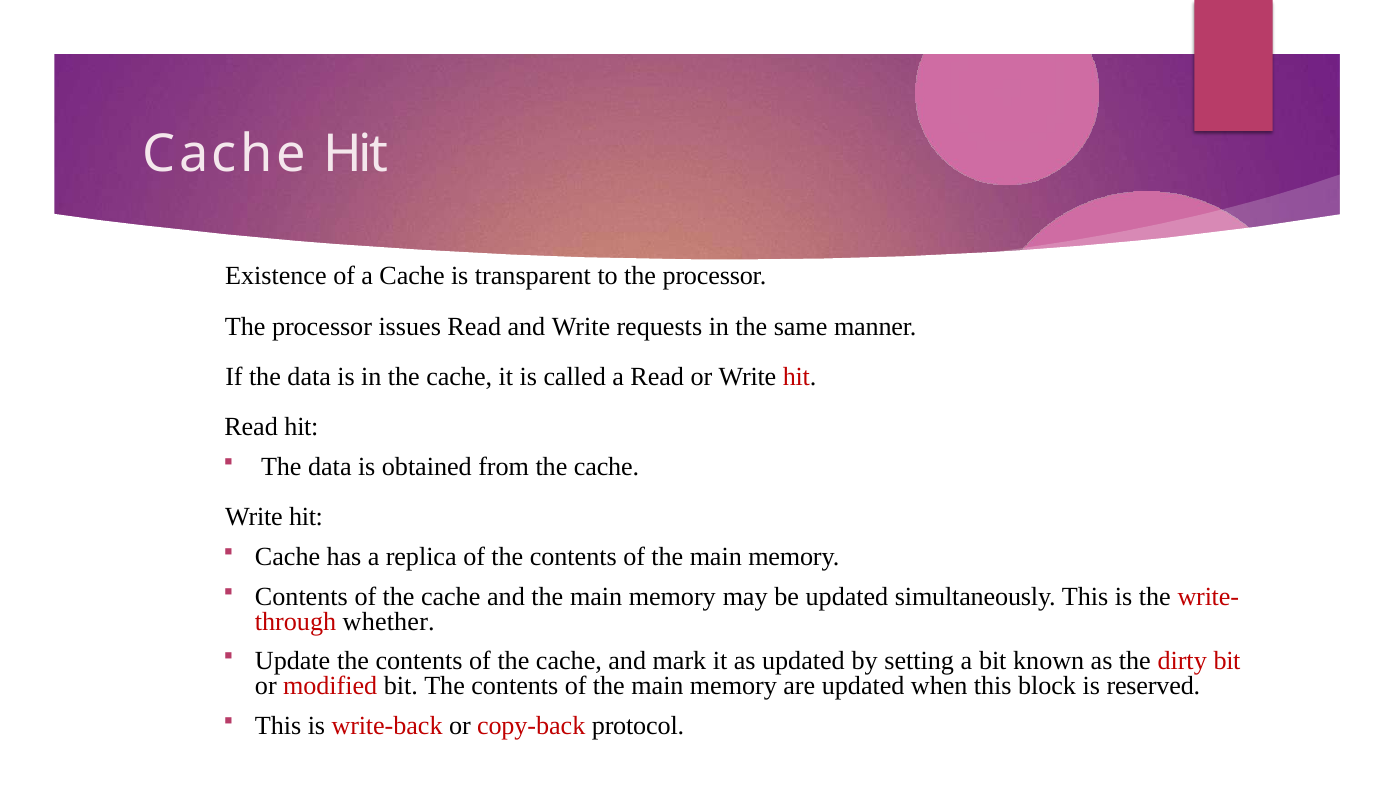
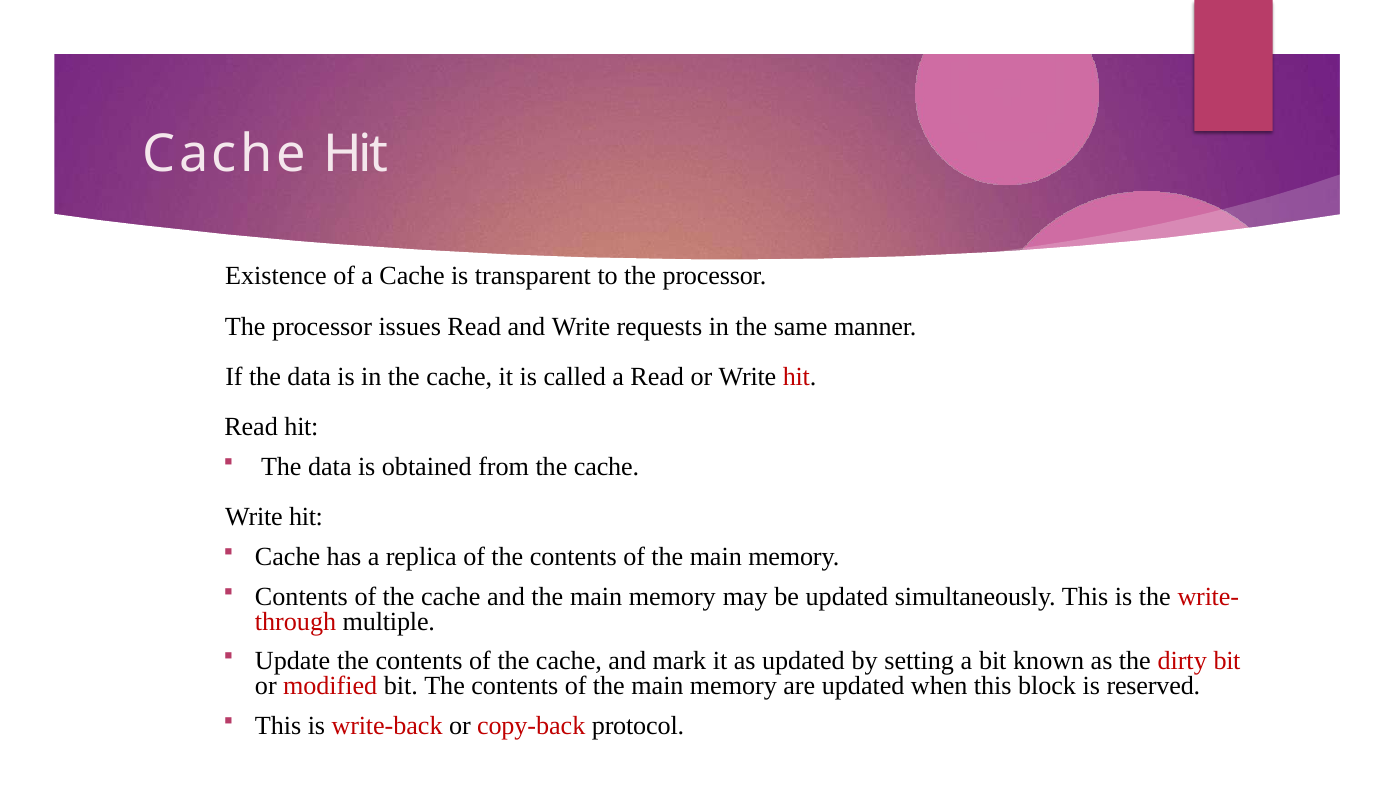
whether: whether -> multiple (389, 621)
